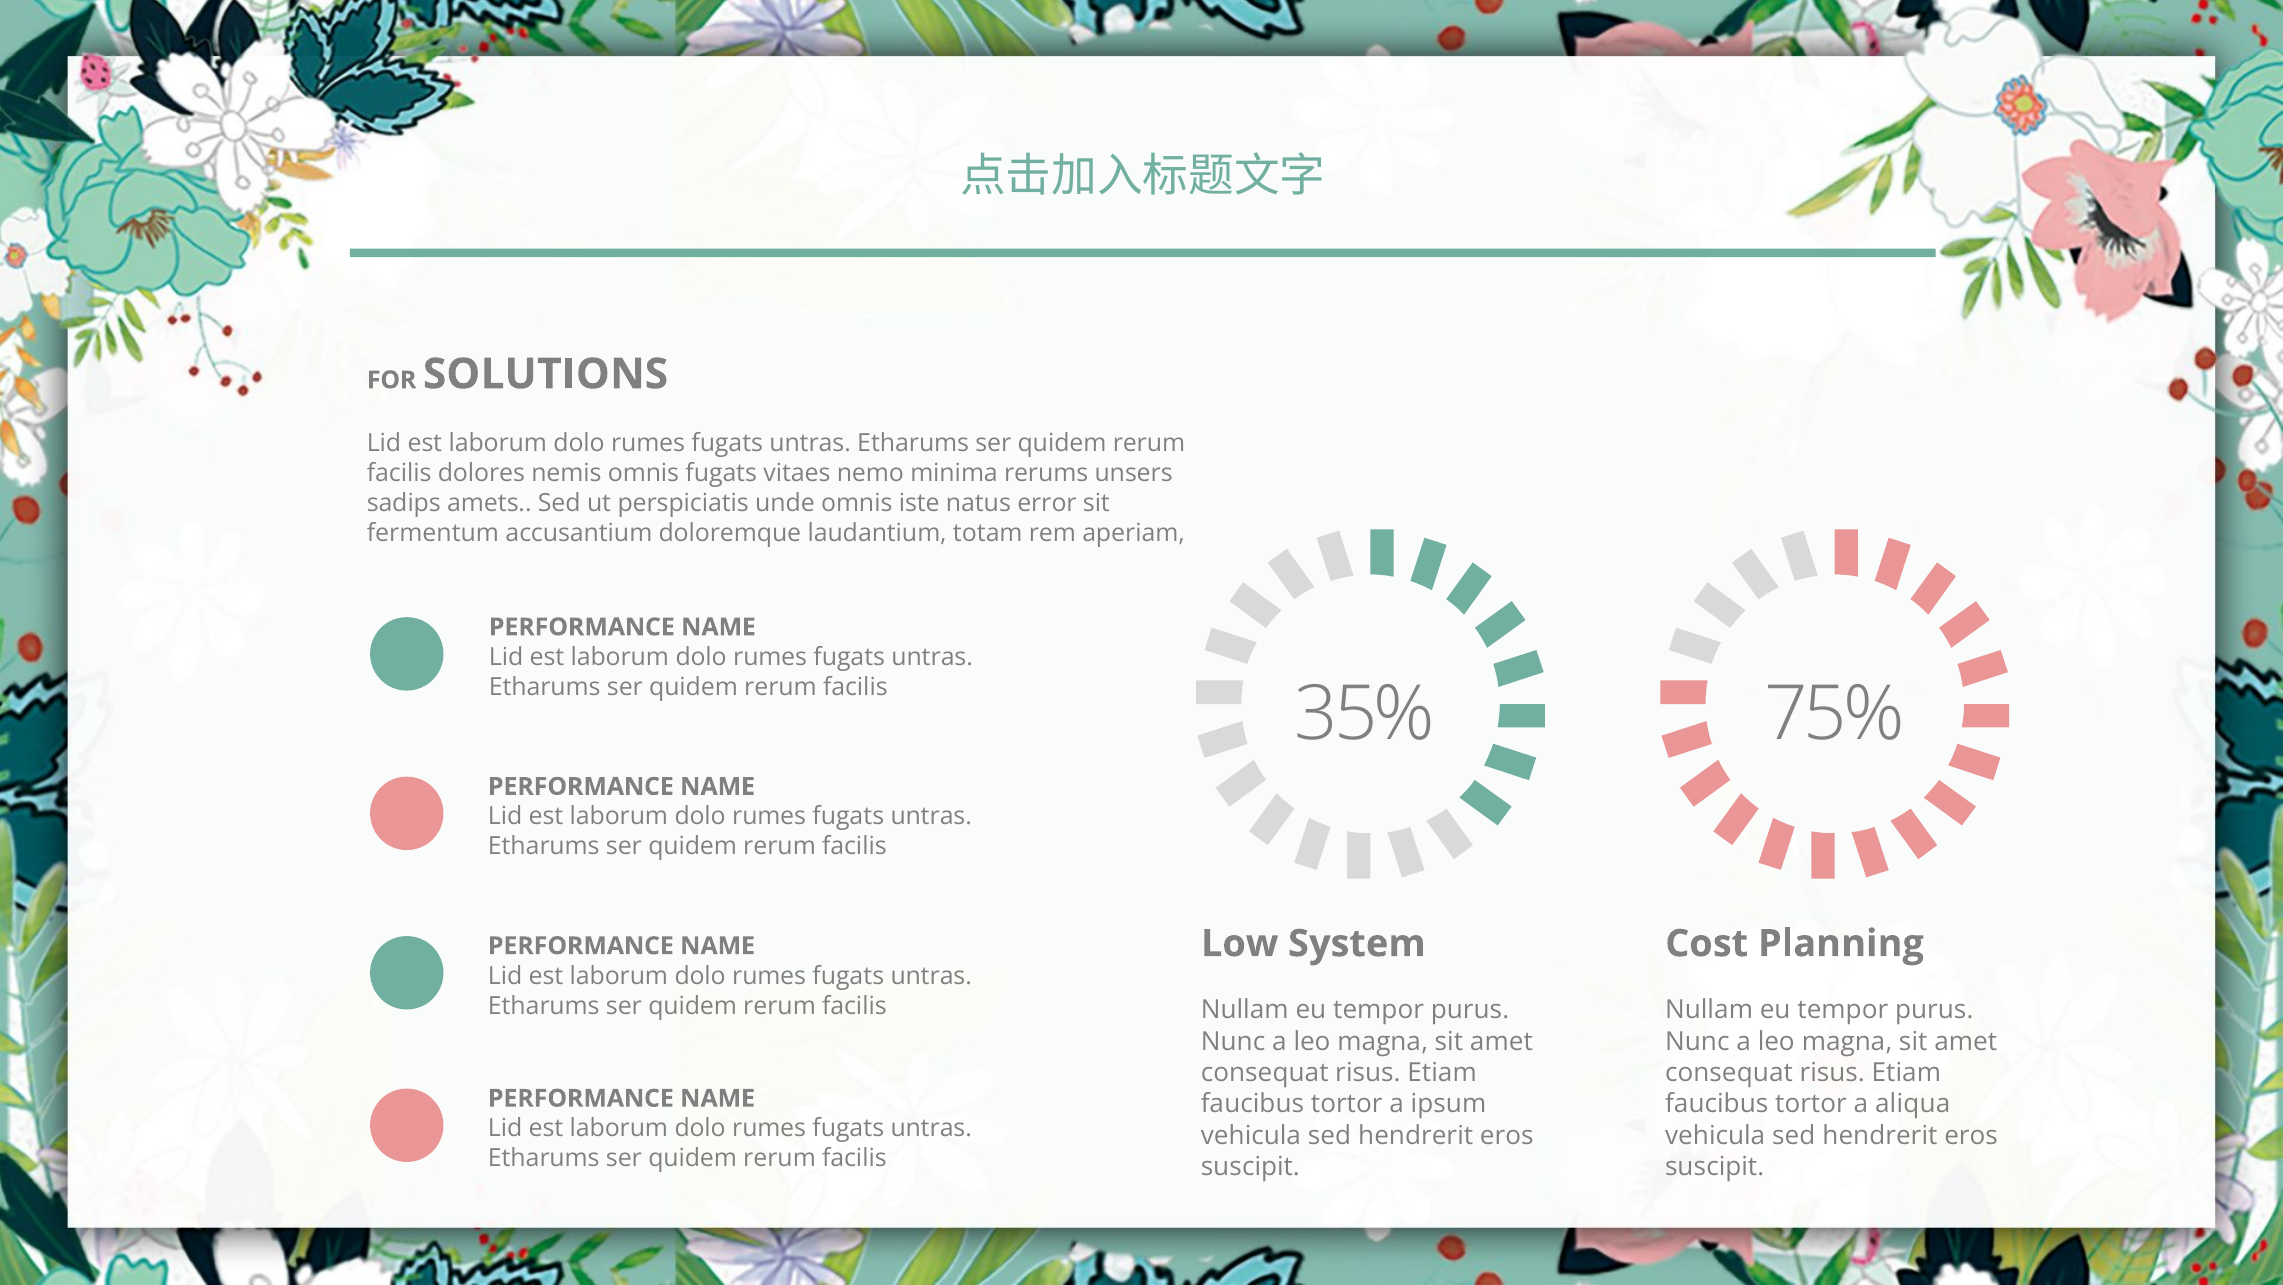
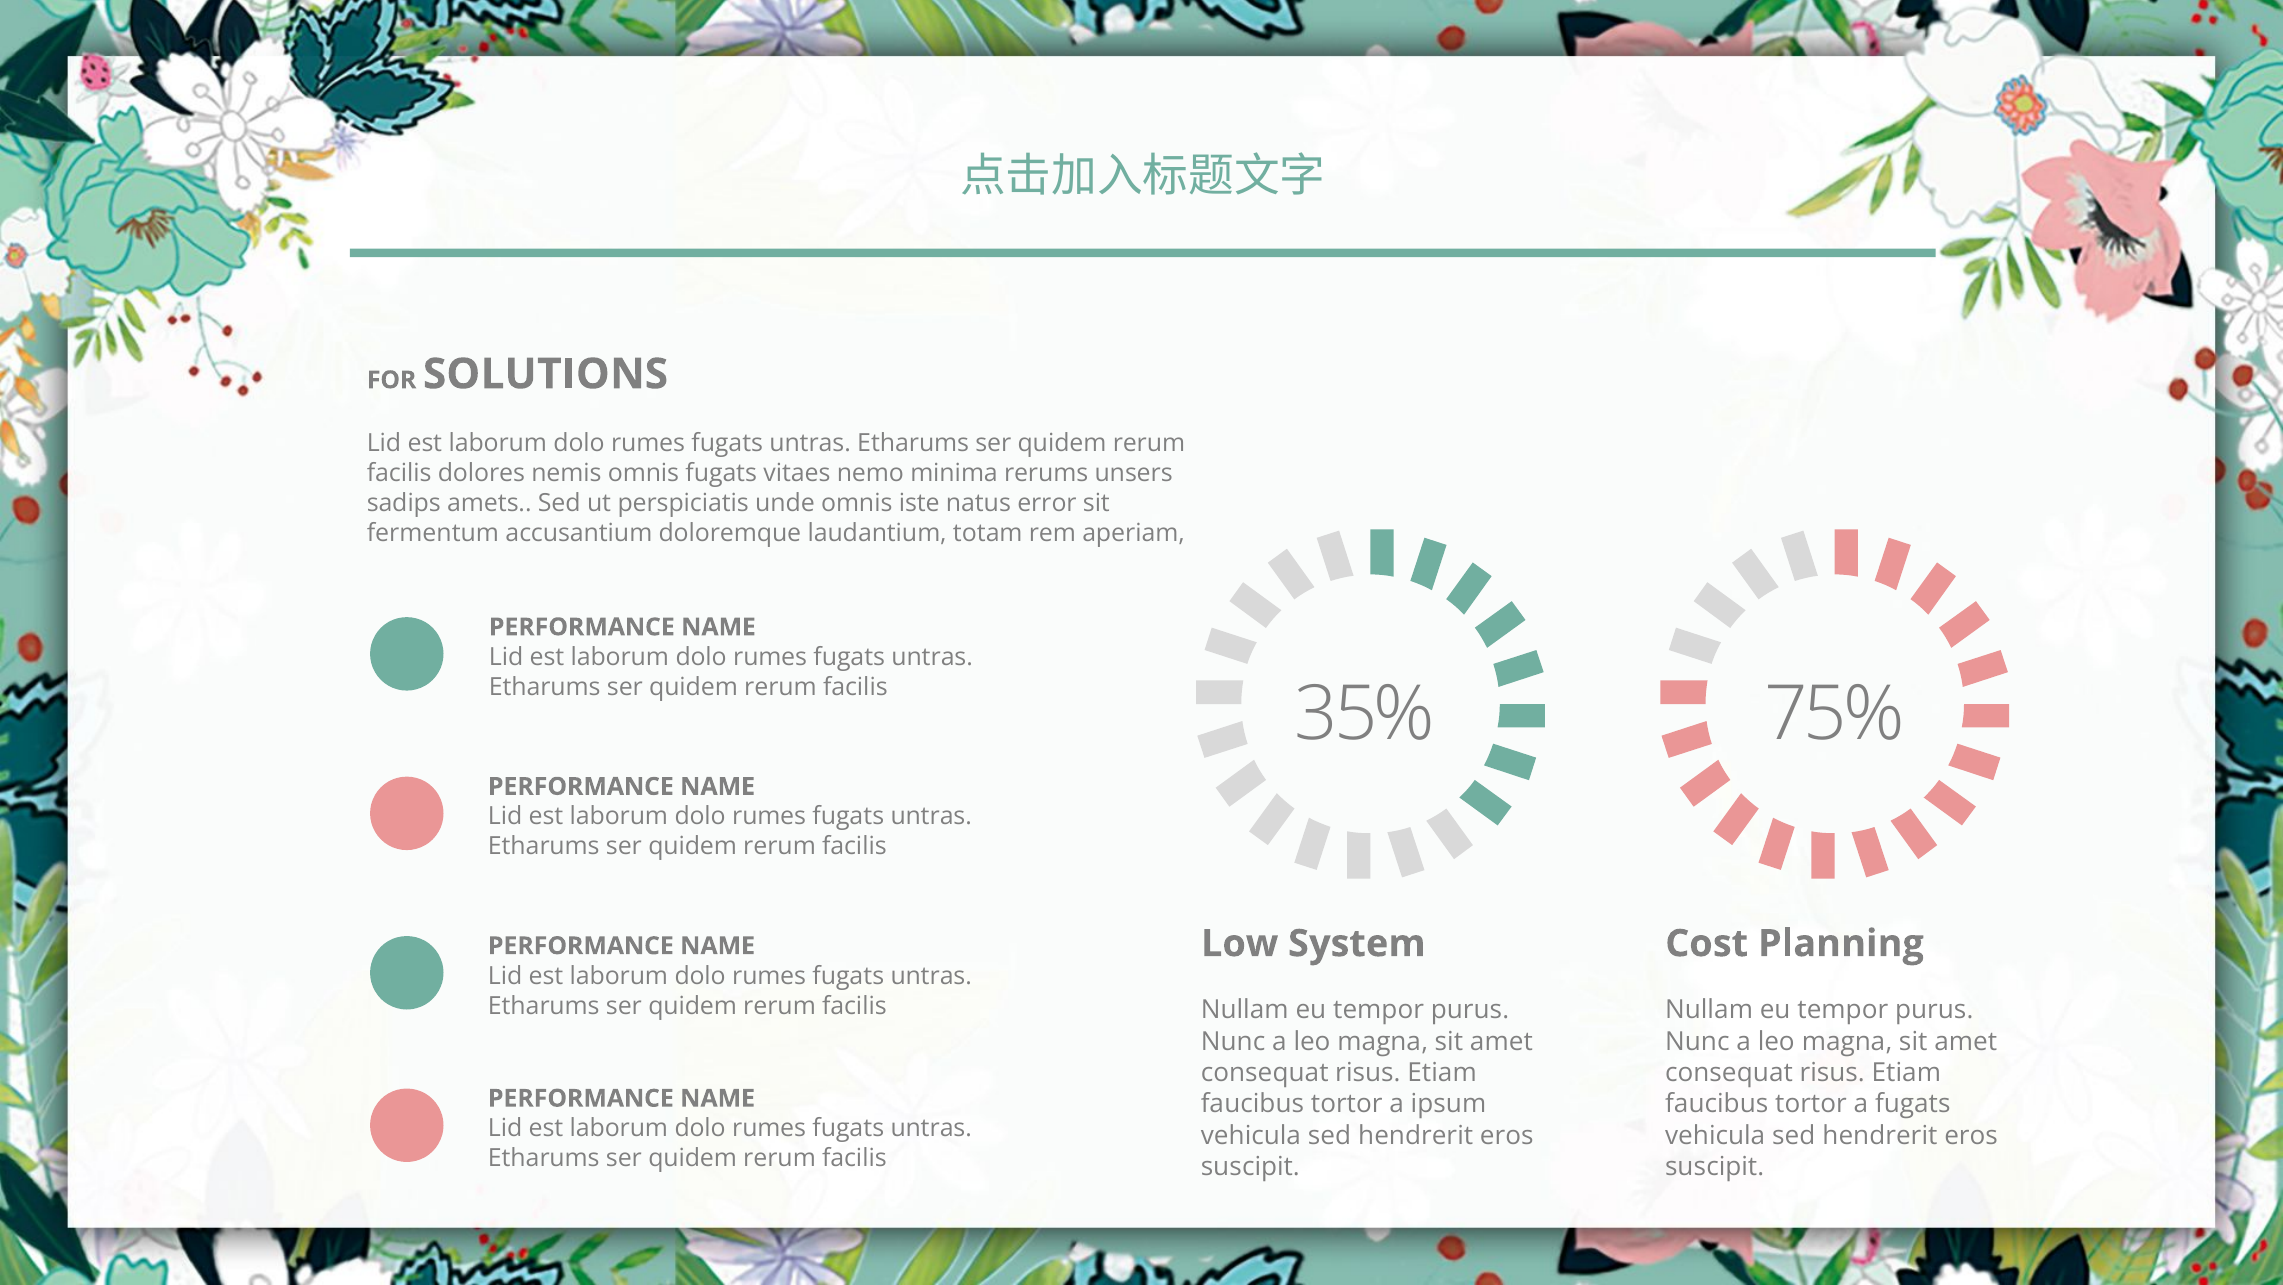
a aliqua: aliqua -> fugats (1913, 1104)
